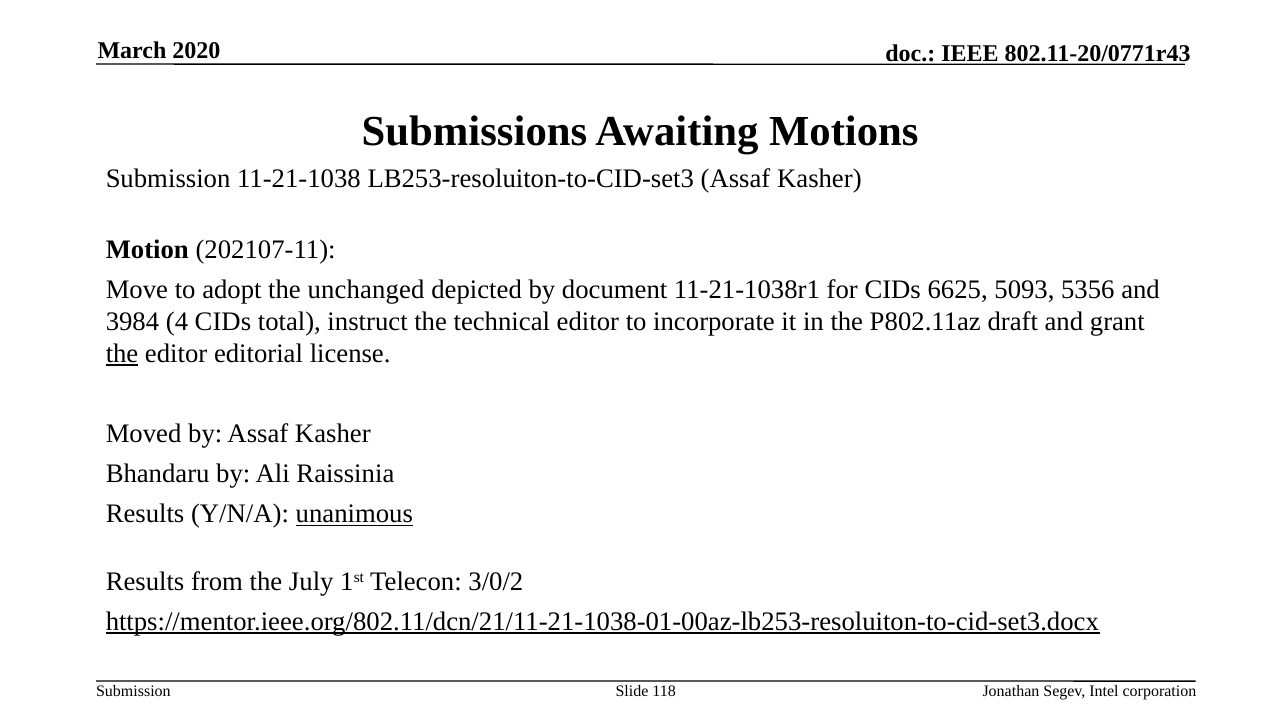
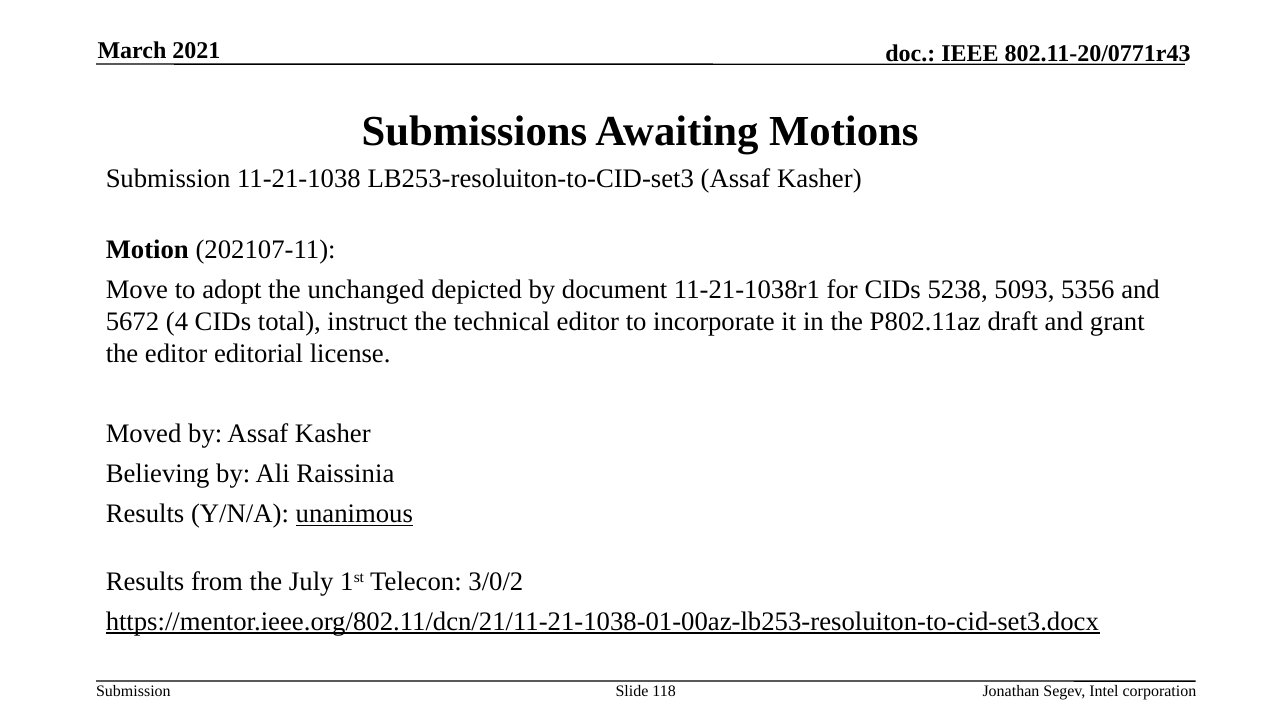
2020: 2020 -> 2021 (196, 51)
6625: 6625 -> 5238 (958, 289)
3984: 3984 -> 5672 (132, 321)
the underline: present -> none (122, 353)
Bhandaru: Bhandaru -> Believing (158, 474)
